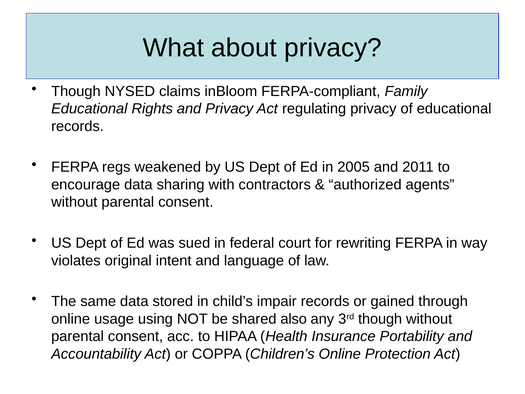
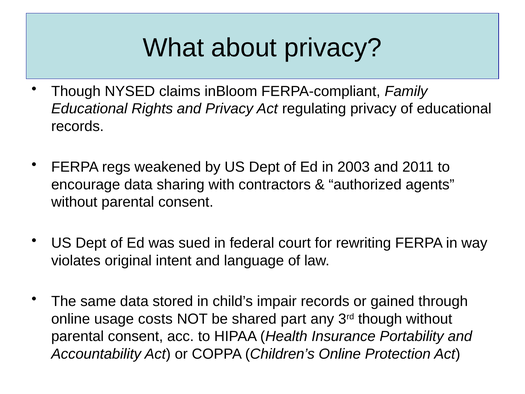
2005: 2005 -> 2003 (354, 167)
using: using -> costs (155, 319)
also: also -> part (293, 319)
